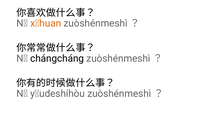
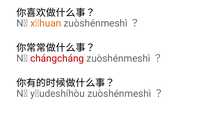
chángcháng colour: black -> red (57, 58)
